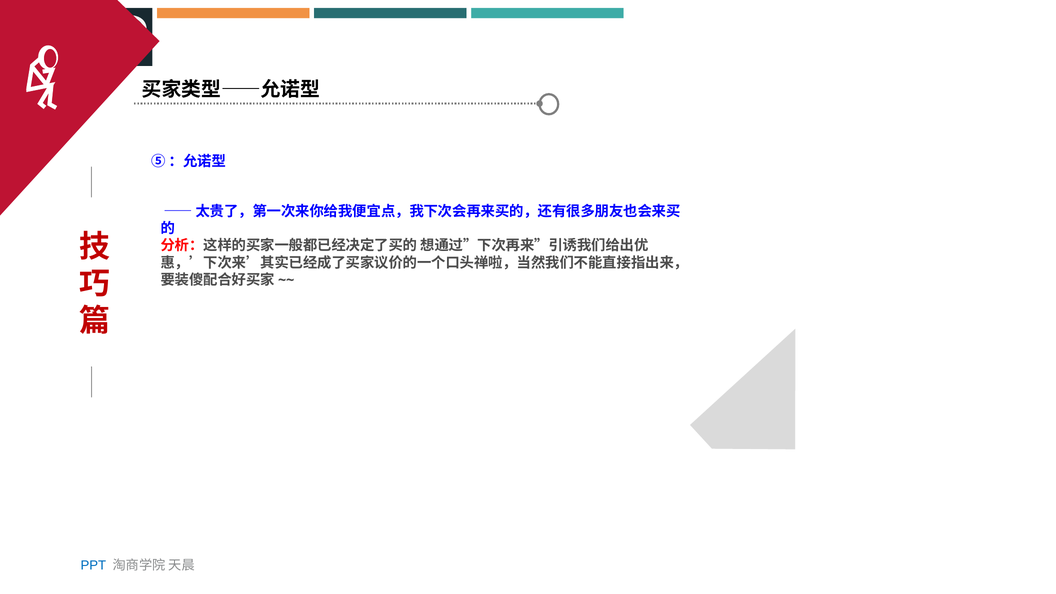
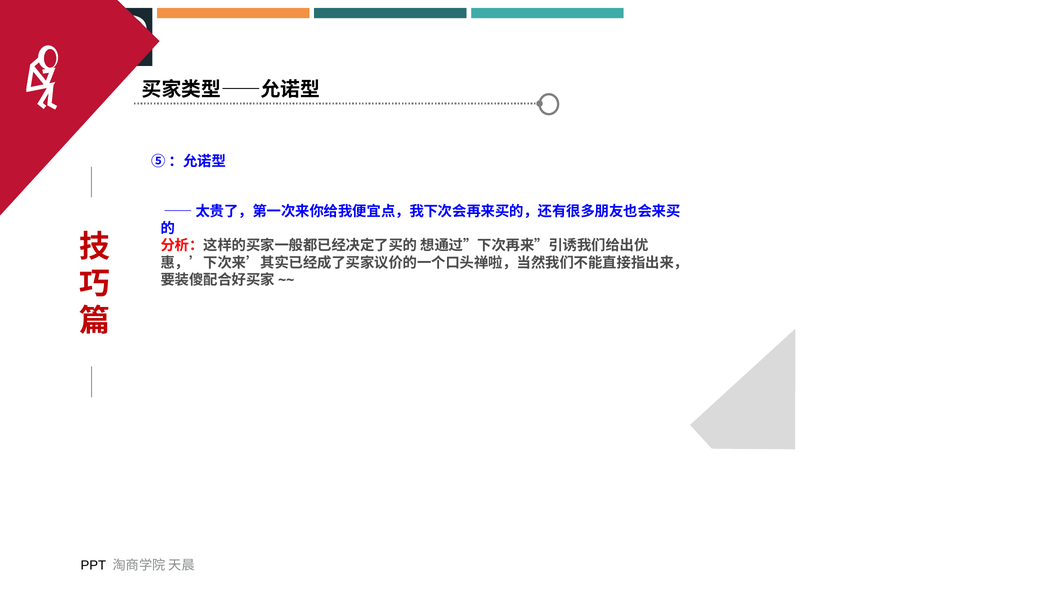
PPT colour: blue -> black (93, 565)
